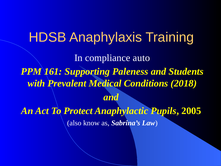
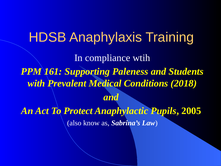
auto: auto -> wtih (141, 58)
